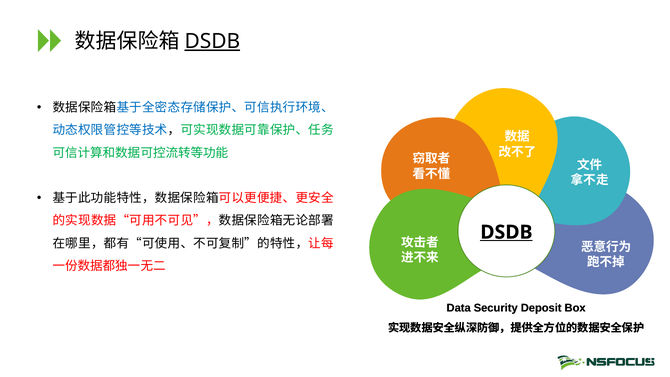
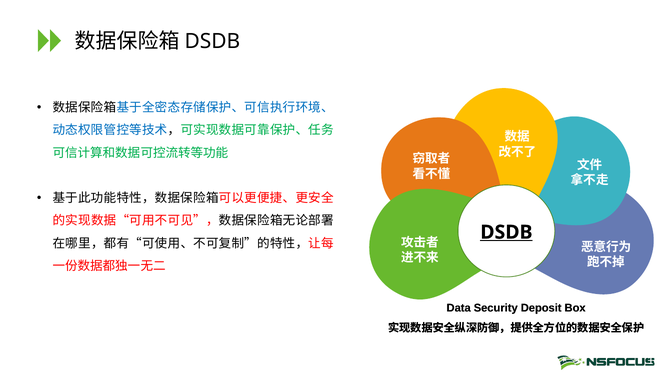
DSDB underline: present -> none (212, 41)
